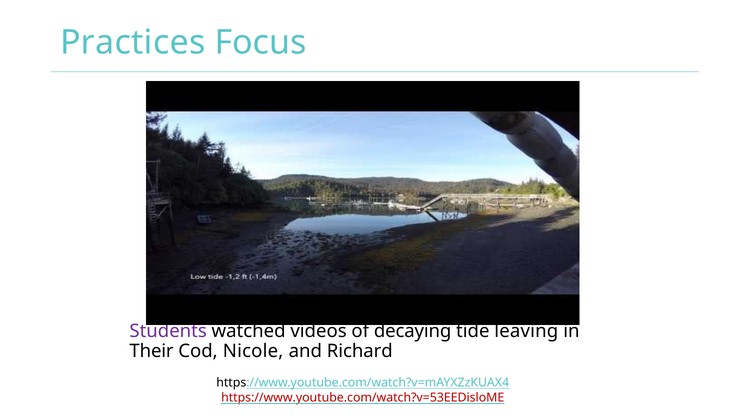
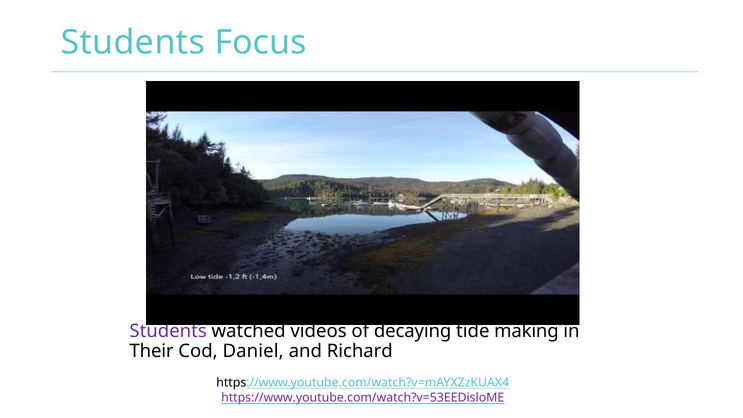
Practices: Practices -> Students (133, 43)
leaving: leaving -> making (526, 331)
Nicole: Nicole -> Daniel (253, 351)
https://www.youtube.com/watch?v=53EEDisloME colour: red -> purple (363, 398)
